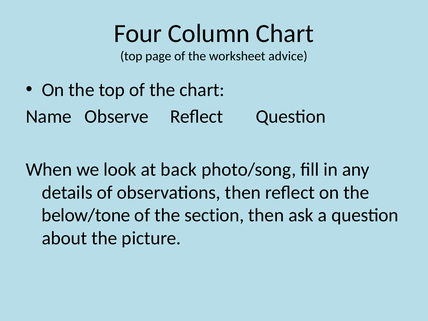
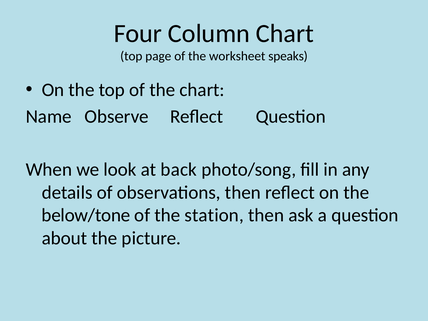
advice: advice -> speaks (288, 56)
section: section -> station (214, 215)
